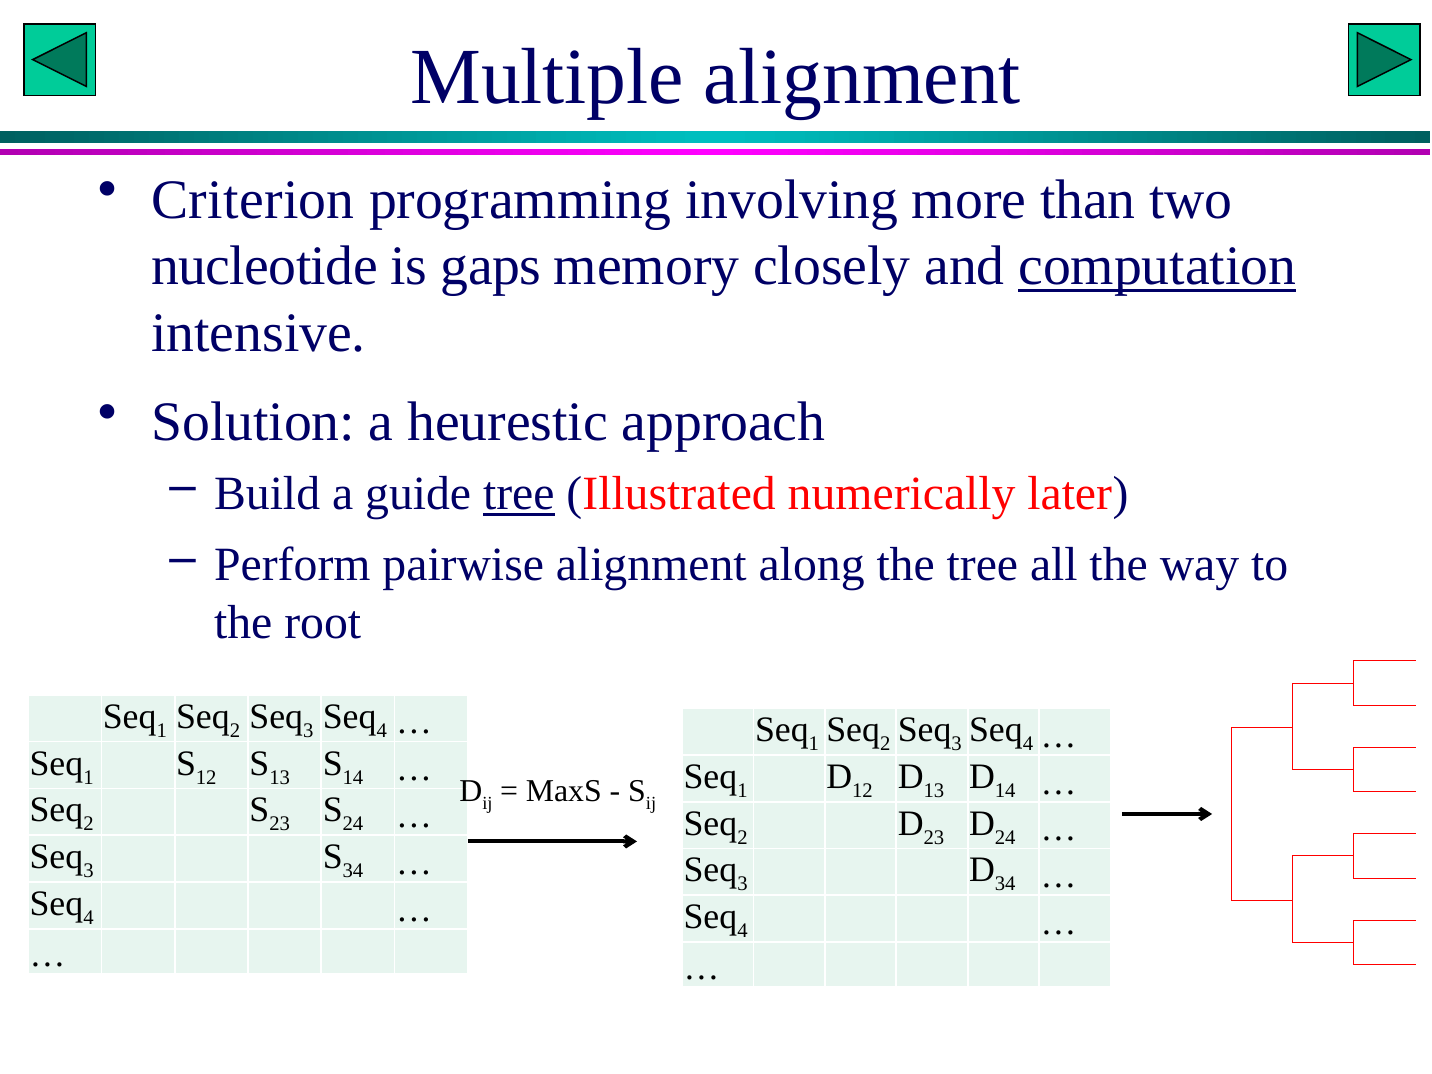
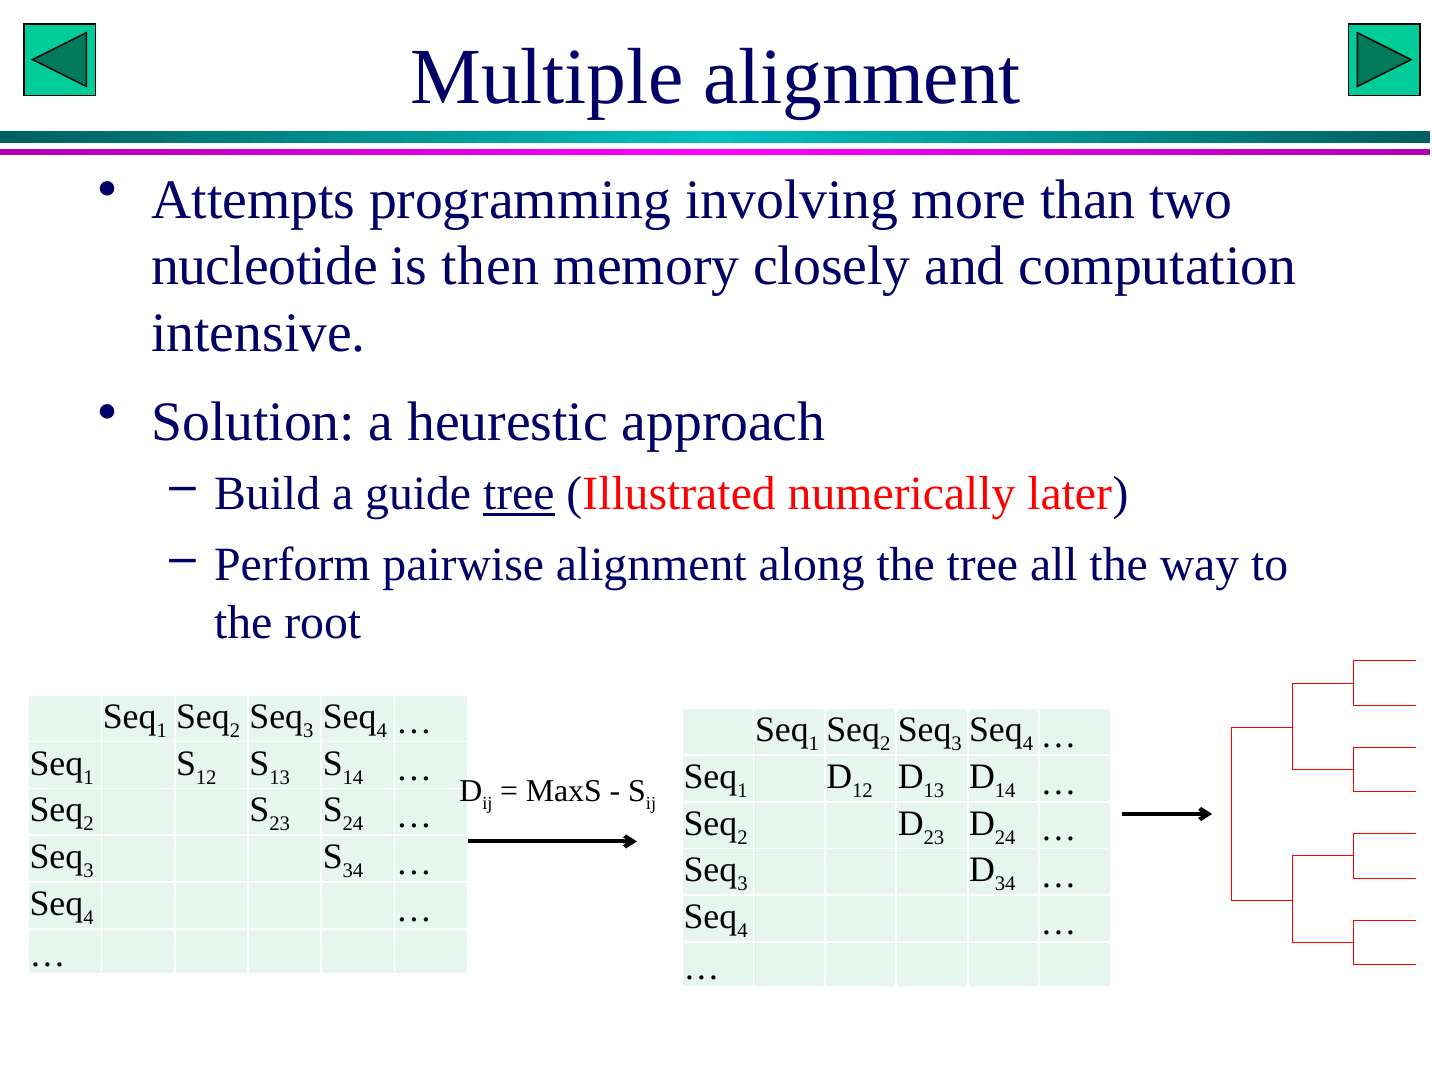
Criterion: Criterion -> Attempts (253, 200)
gaps: gaps -> then (491, 266)
computation underline: present -> none (1157, 266)
